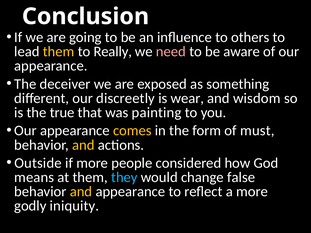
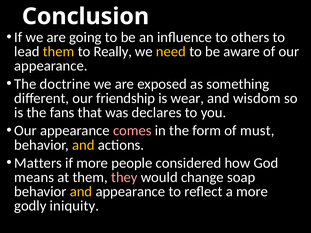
need colour: pink -> yellow (171, 52)
deceiver: deceiver -> doctrine (65, 84)
discreetly: discreetly -> friendship (126, 98)
true: true -> fans (62, 113)
painting: painting -> declares (157, 113)
comes colour: yellow -> pink (132, 131)
Outside: Outside -> Matters (38, 163)
they colour: light blue -> pink (124, 178)
false: false -> soap (241, 178)
